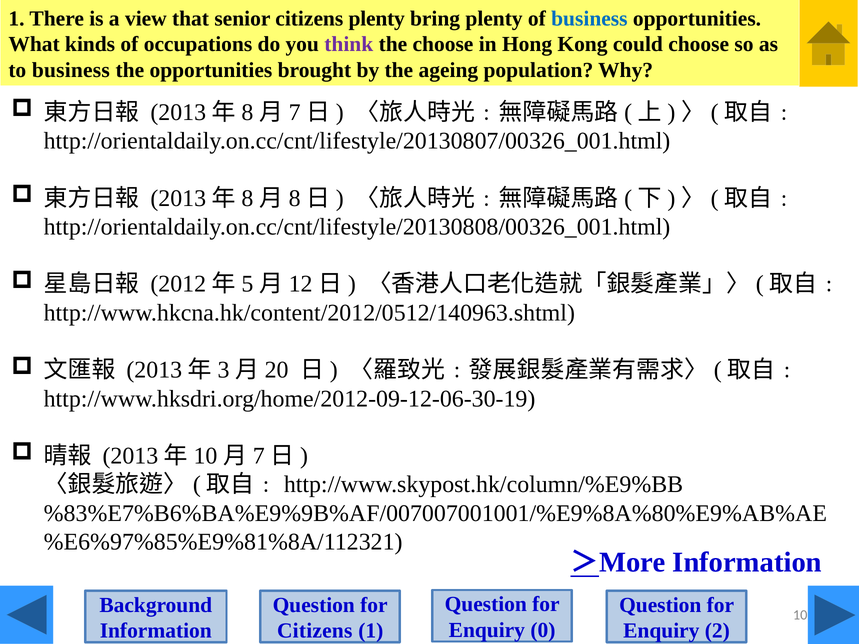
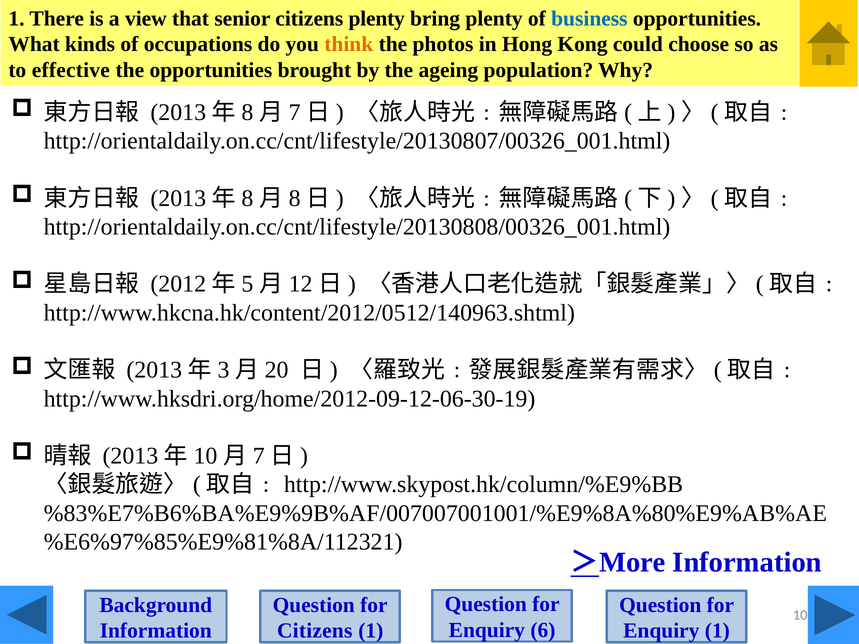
think colour: purple -> orange (349, 44)
the choose: choose -> photos (443, 44)
to business: business -> effective (71, 70)
0: 0 -> 6 (543, 630)
Enquiry 2: 2 -> 1 (717, 631)
